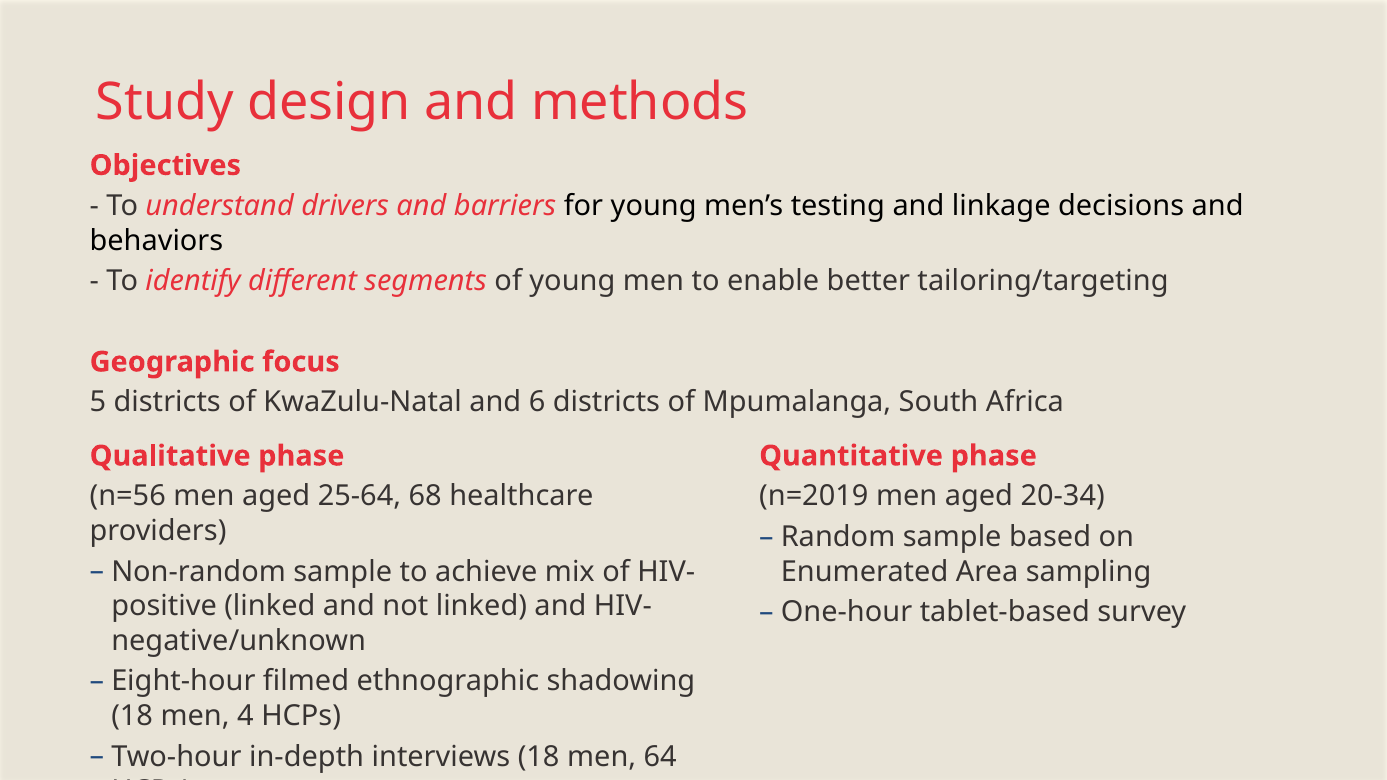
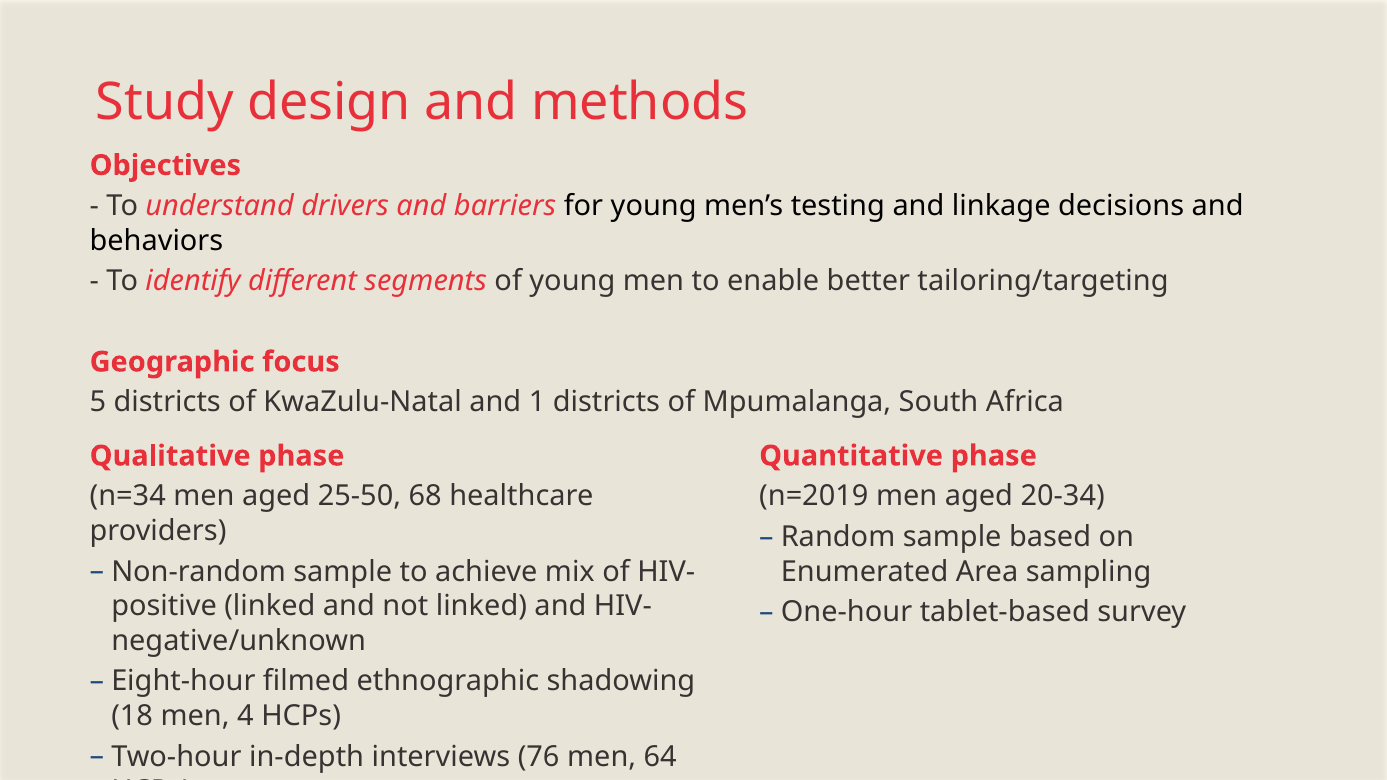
6: 6 -> 1 (537, 403)
n=56: n=56 -> n=34 (128, 497)
25-64: 25-64 -> 25-50 (359, 497)
interviews 18: 18 -> 76 (539, 757)
